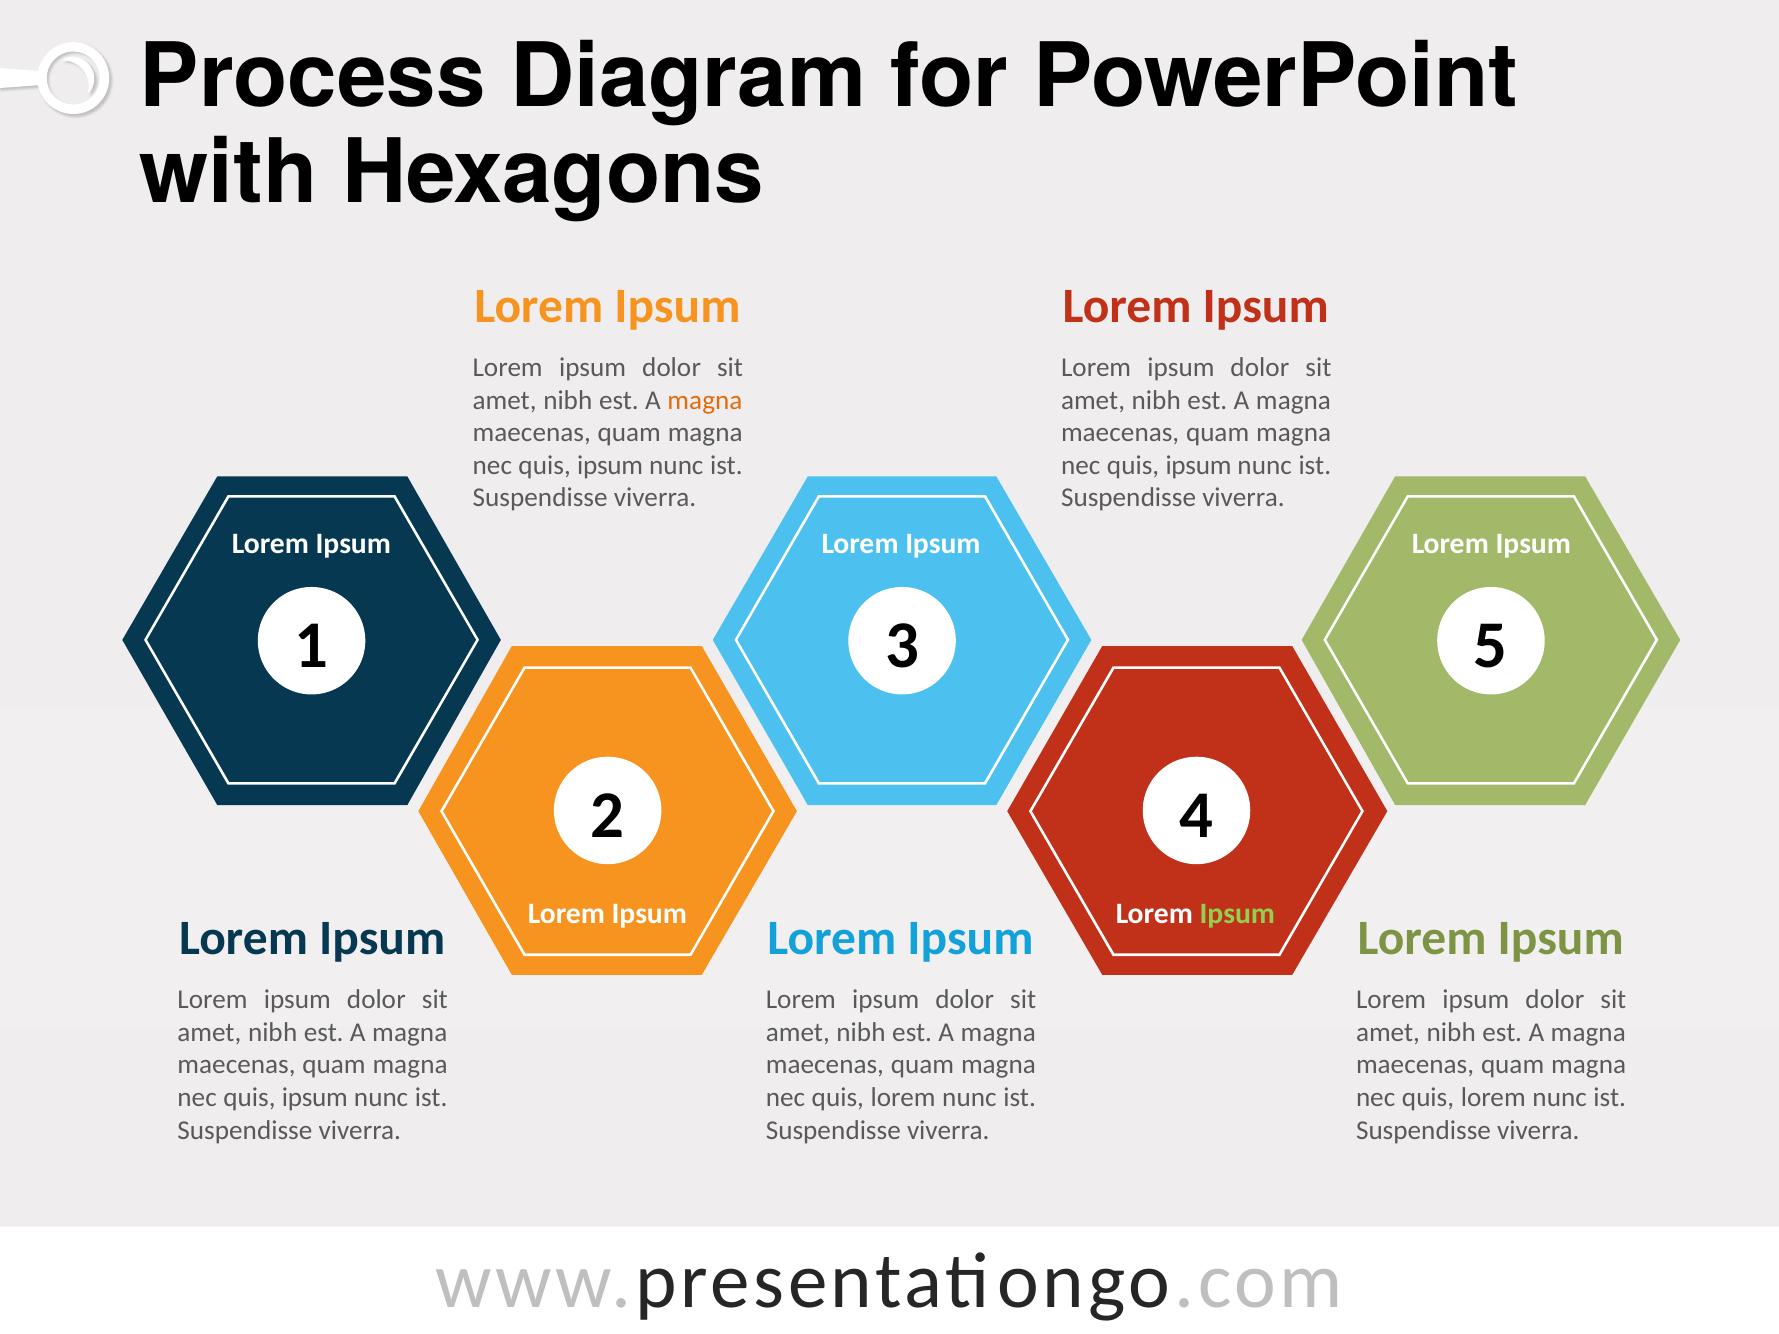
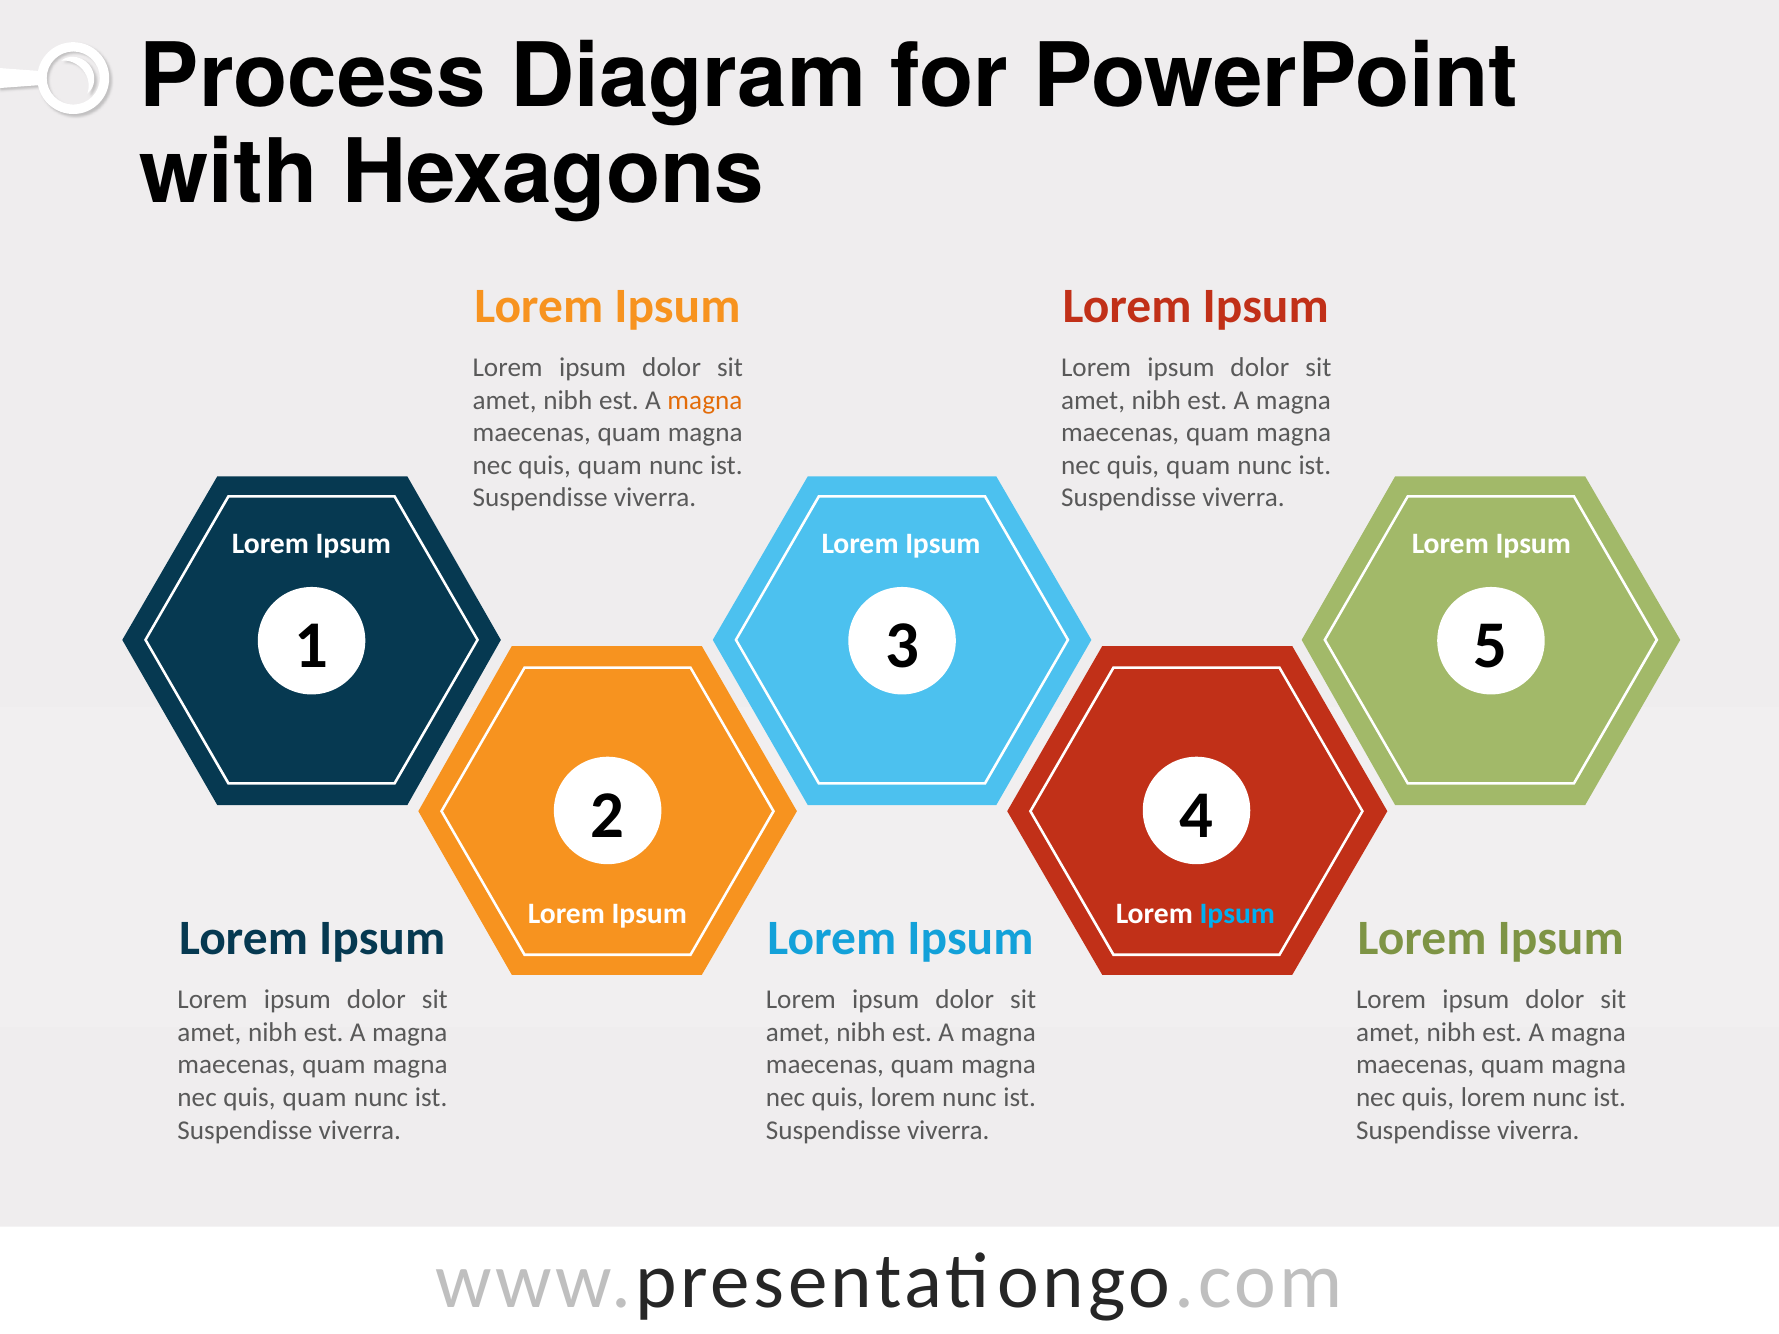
ipsum: ipsum -> quam (610, 465)
ipsum: ipsum -> quam (1198, 465)
Ipsum colour: light green -> light blue (1237, 913)
ipsum: ipsum -> quam (315, 1098)
